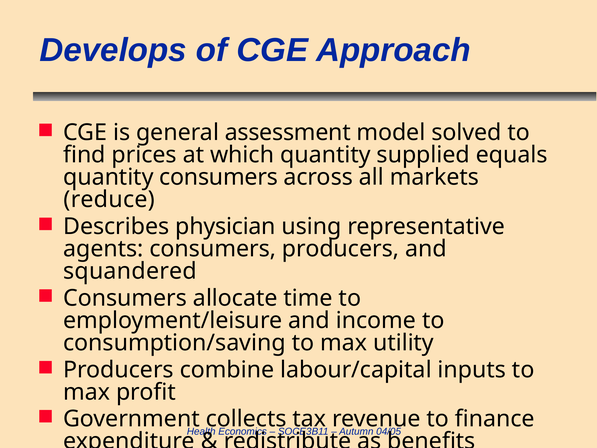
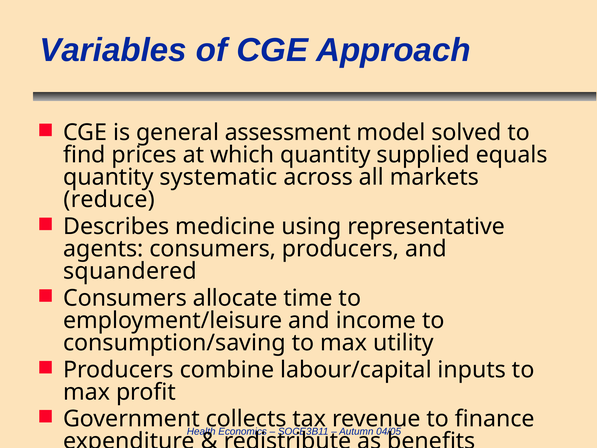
Develops: Develops -> Variables (113, 50)
quantity consumers: consumers -> systematic (218, 177)
physician: physician -> medicine (225, 226)
